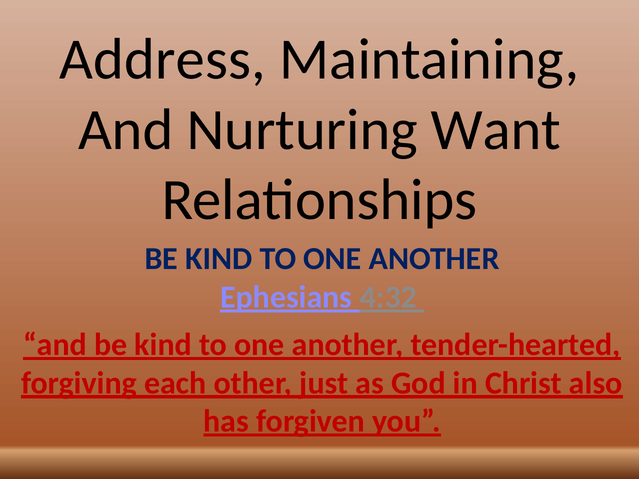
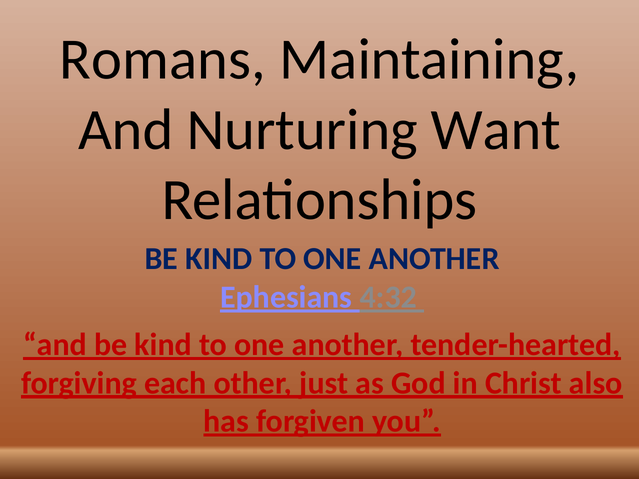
Address: Address -> Romans (163, 60)
